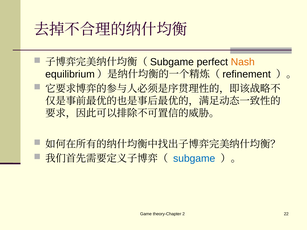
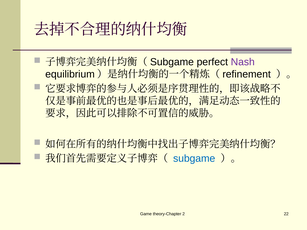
Nash colour: orange -> purple (243, 62)
